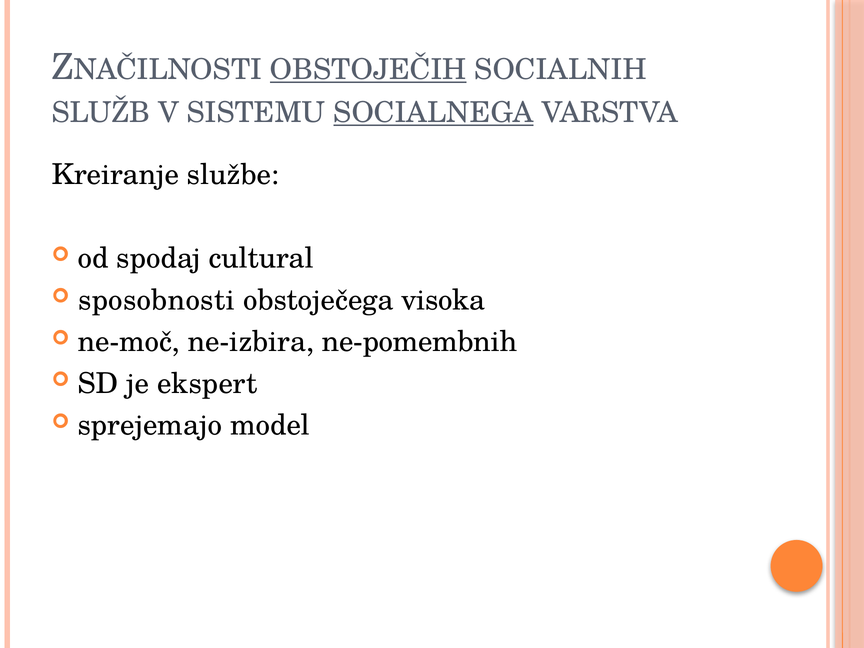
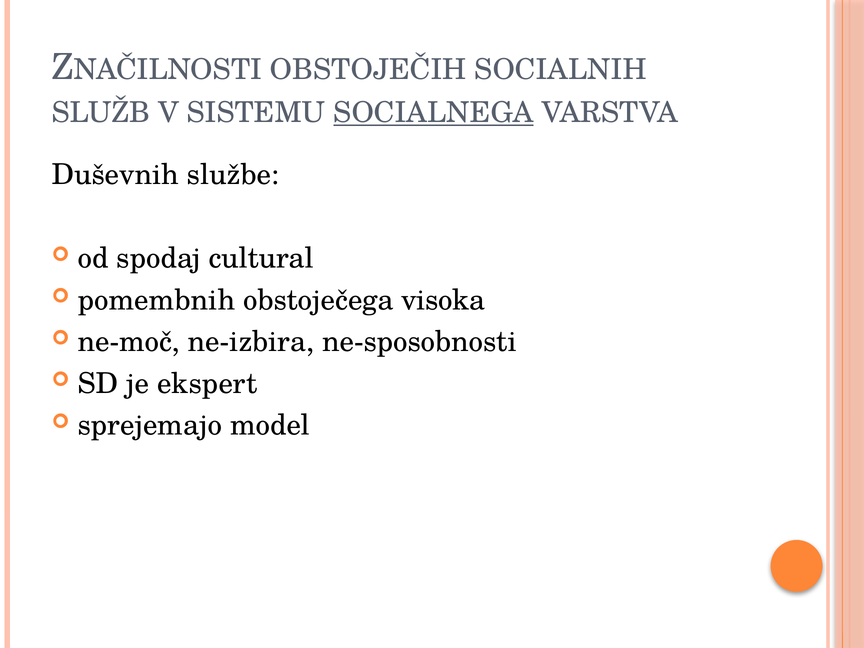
OBSTOJEČIH underline: present -> none (368, 70)
Kreiranje: Kreiranje -> Duševnih (115, 175)
sposobnosti: sposobnosti -> pomembnih (156, 300)
ne-pomembnih: ne-pomembnih -> ne-sposobnosti (419, 342)
